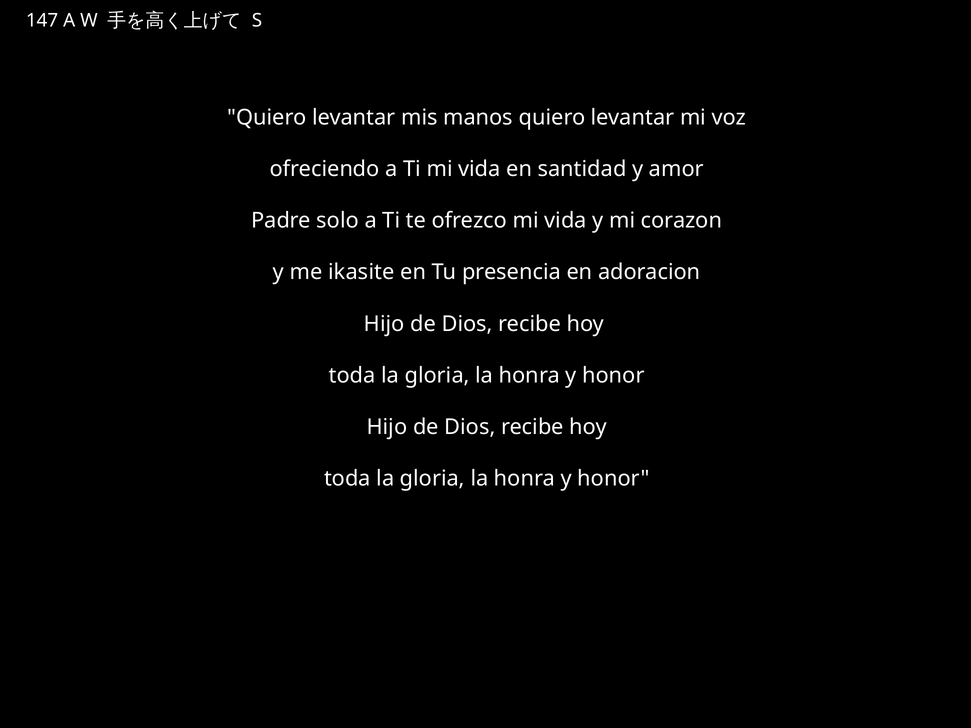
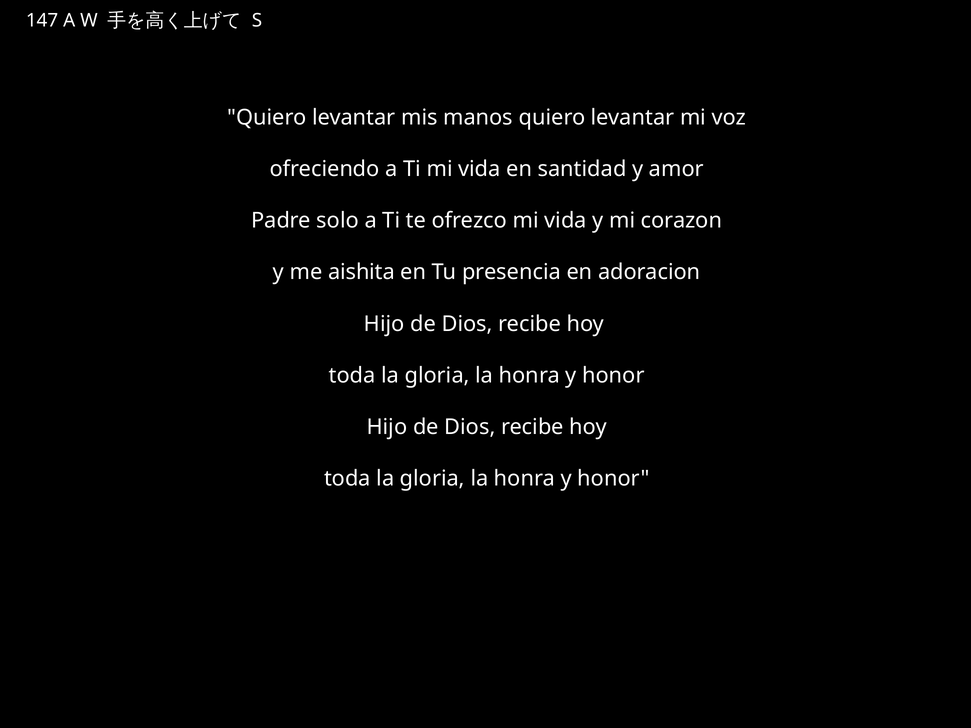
ikasite: ikasite -> aishita (361, 272)
